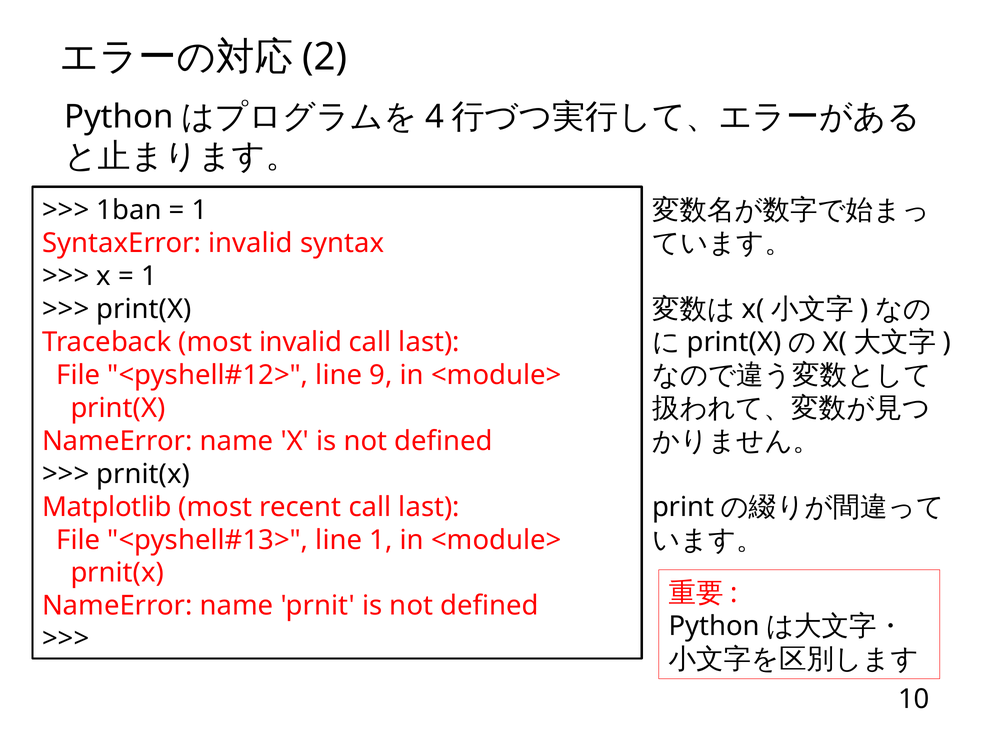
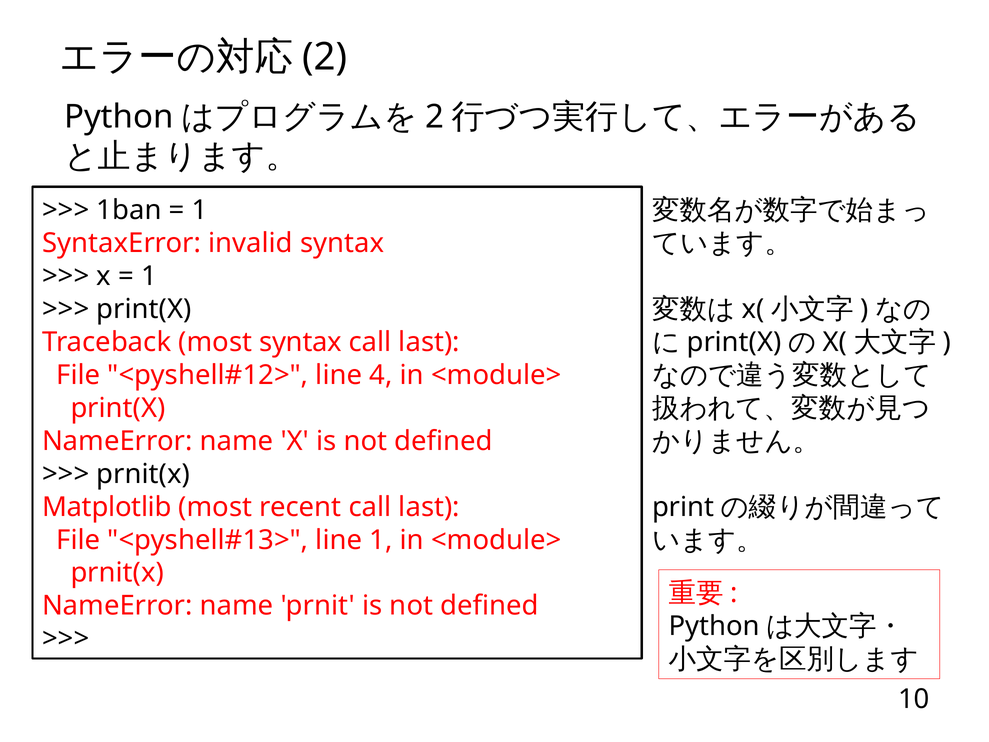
4: 4 -> 2 (435, 117)
most invalid: invalid -> syntax (301, 342)
9: 9 -> 4 (381, 375)
